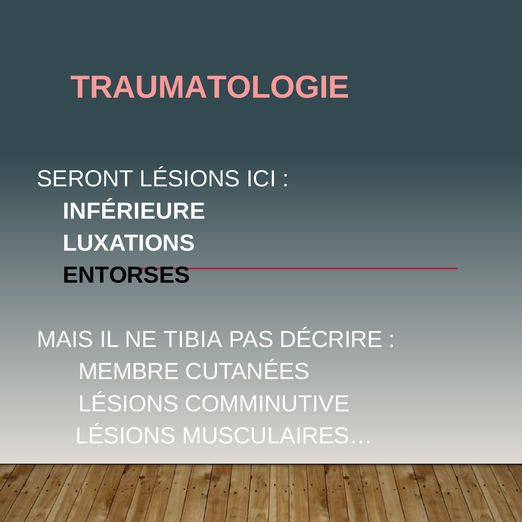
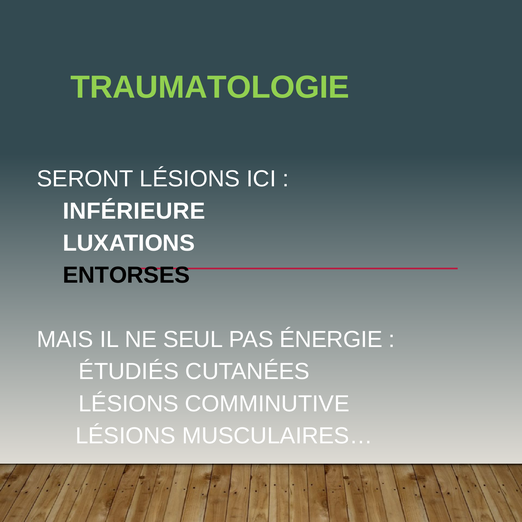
TRAUMATOLOGIE colour: pink -> light green (210, 87)
TIBIA: TIBIA -> SEUL (193, 340)
DÉCRIRE: DÉCRIRE -> ÉNERGIE (331, 340)
MEMBRE: MEMBRE -> ÉTUDIÉS (129, 372)
